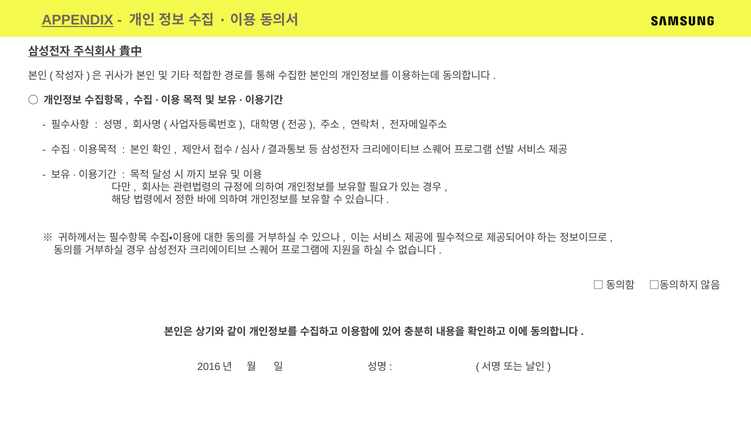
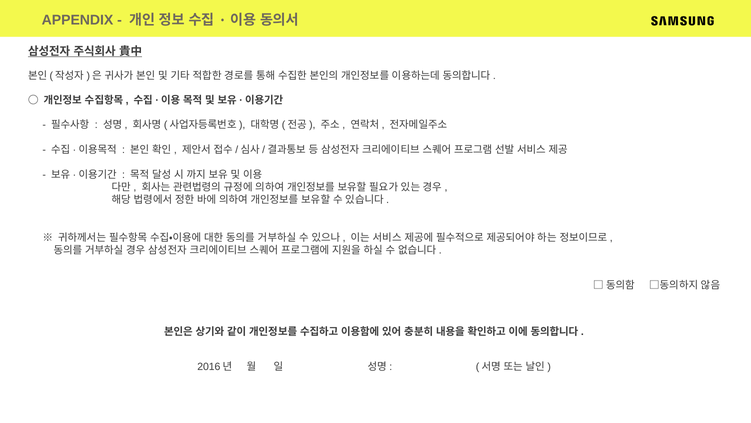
APPENDIX underline: present -> none (78, 20)
